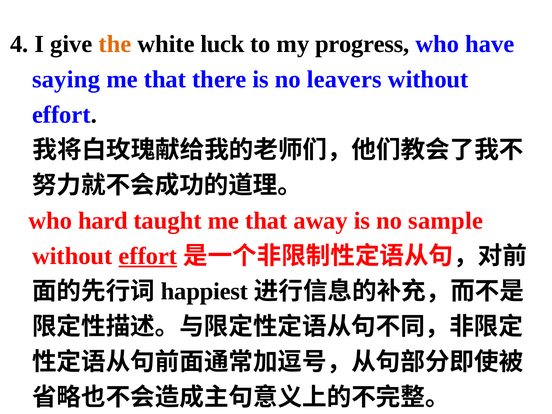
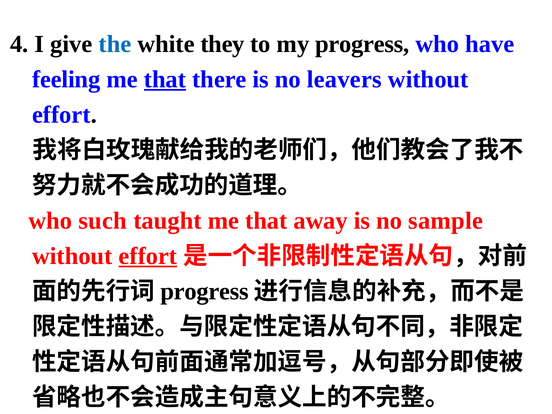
the colour: orange -> blue (115, 44)
luck: luck -> they (222, 44)
saying: saying -> feeling (66, 79)
that underline: none -> present (165, 79)
hard: hard -> such (103, 221)
happiest: happiest -> progress (204, 291)
